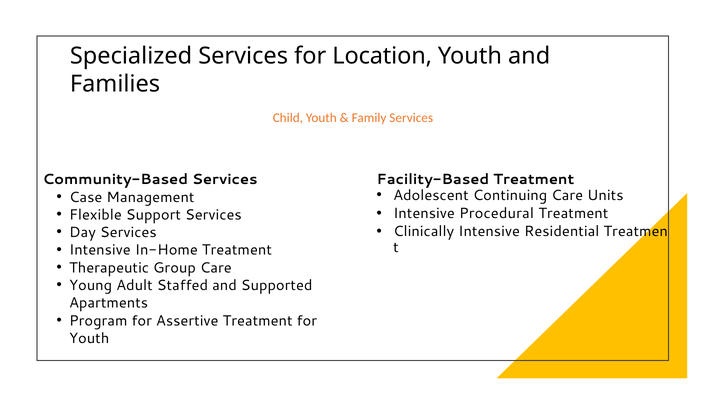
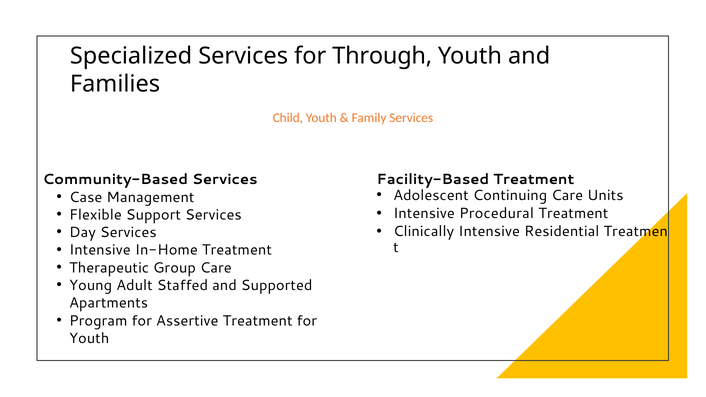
Location: Location -> Through (382, 56)
